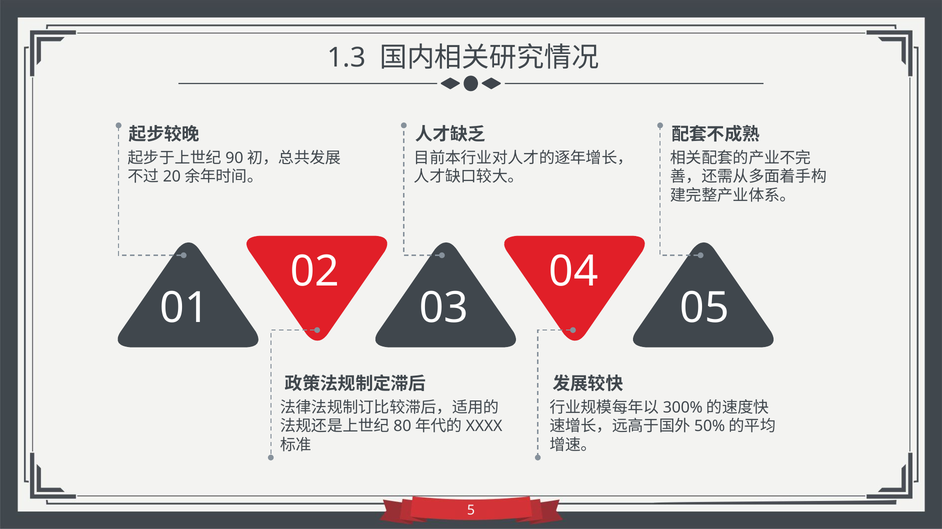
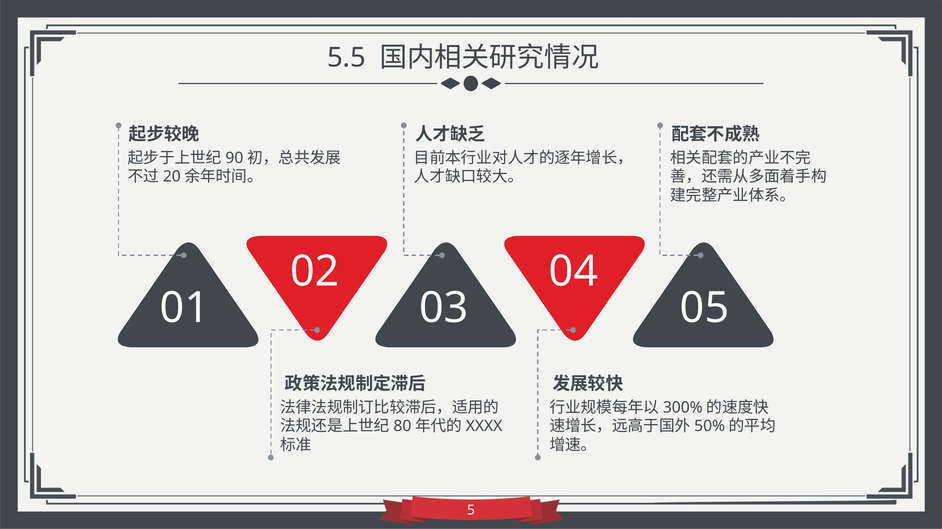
1.3: 1.3 -> 5.5 (347, 58)
